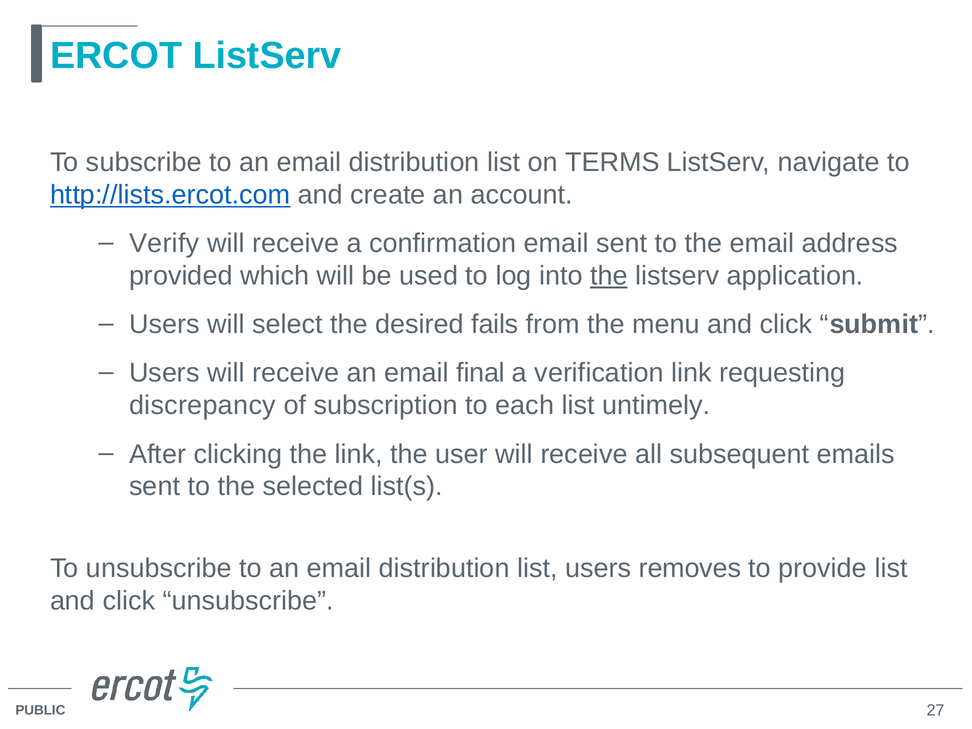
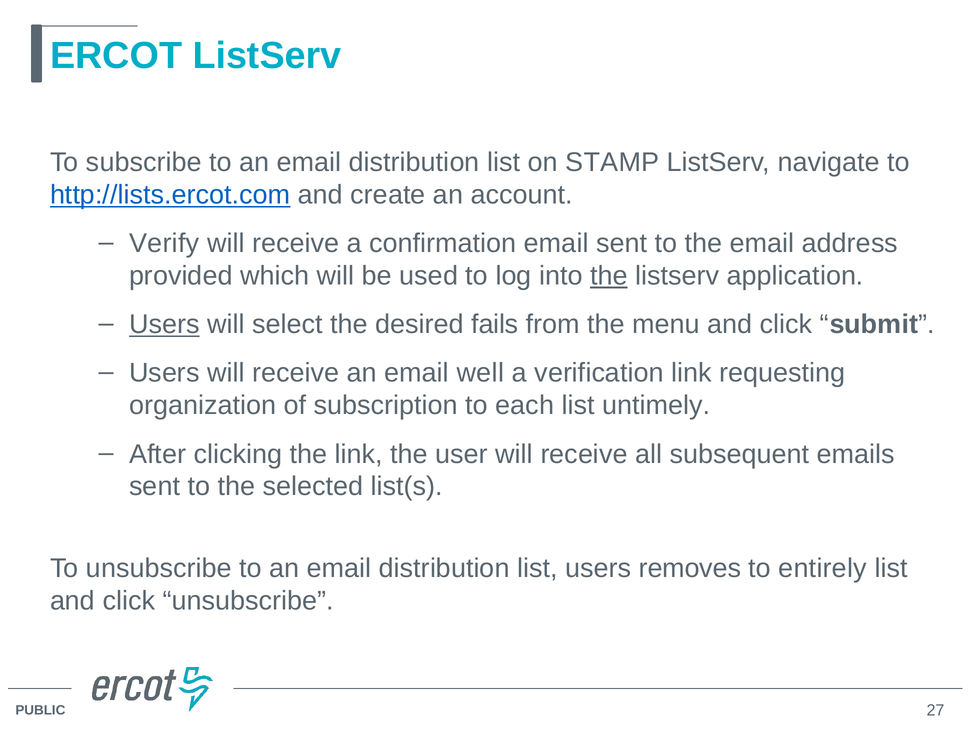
TERMS: TERMS -> STAMP (612, 162)
Users underline: none -> present (164, 324)
final: final -> well (480, 373)
discrepancy: discrepancy -> organization (203, 405)
provide: provide -> entirely (823, 568)
